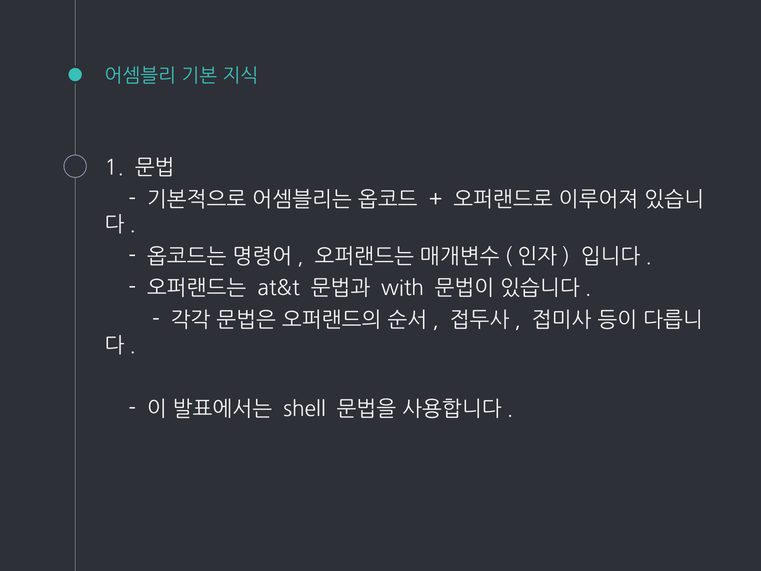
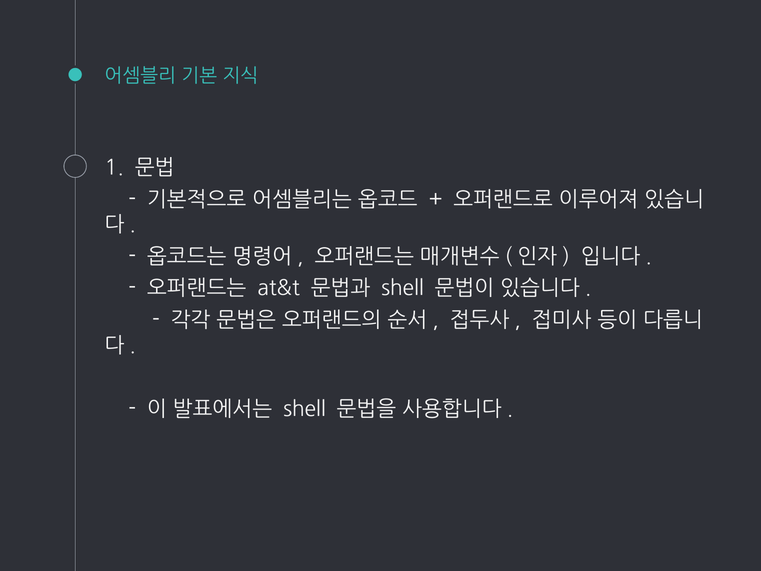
with: with -> shell (403, 288)
